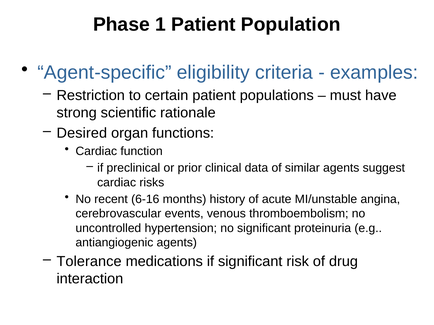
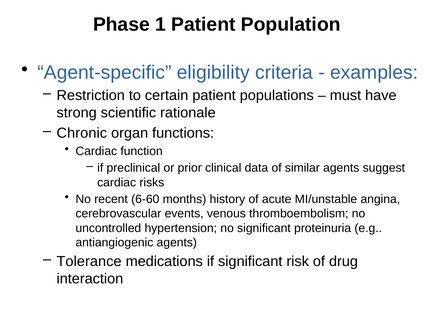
Desired: Desired -> Chronic (82, 133)
6-16: 6-16 -> 6-60 (145, 200)
